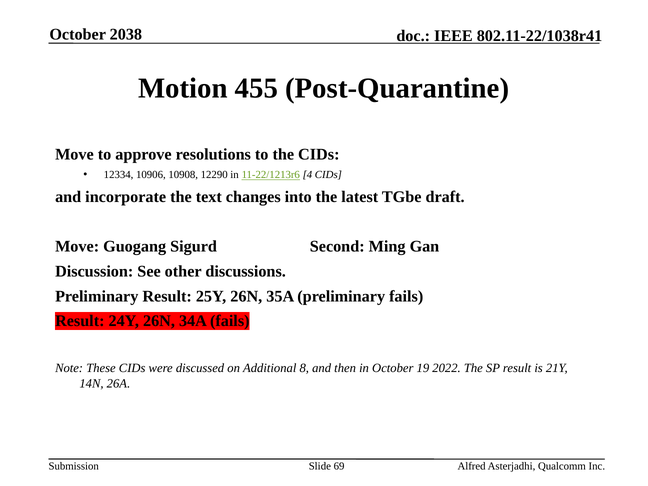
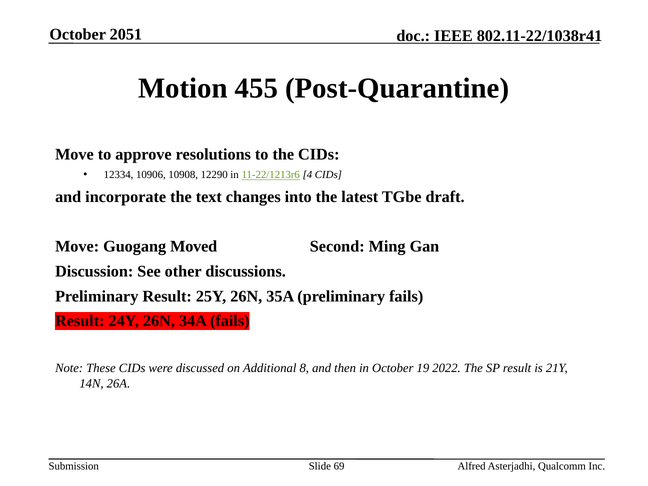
2038: 2038 -> 2051 (126, 34)
Sigurd: Sigurd -> Moved (194, 247)
